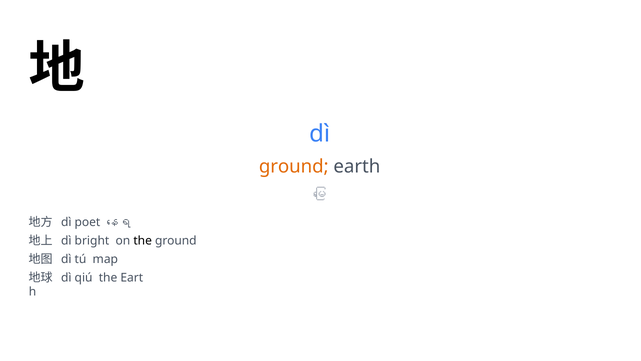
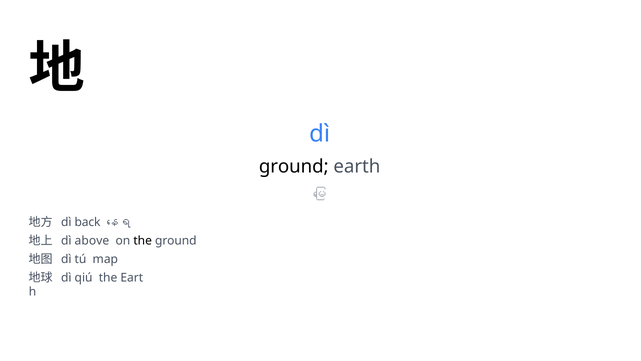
ground colour: orange -> black (294, 166)
poet: poet -> back (88, 222)
bright: bright -> above (92, 240)
